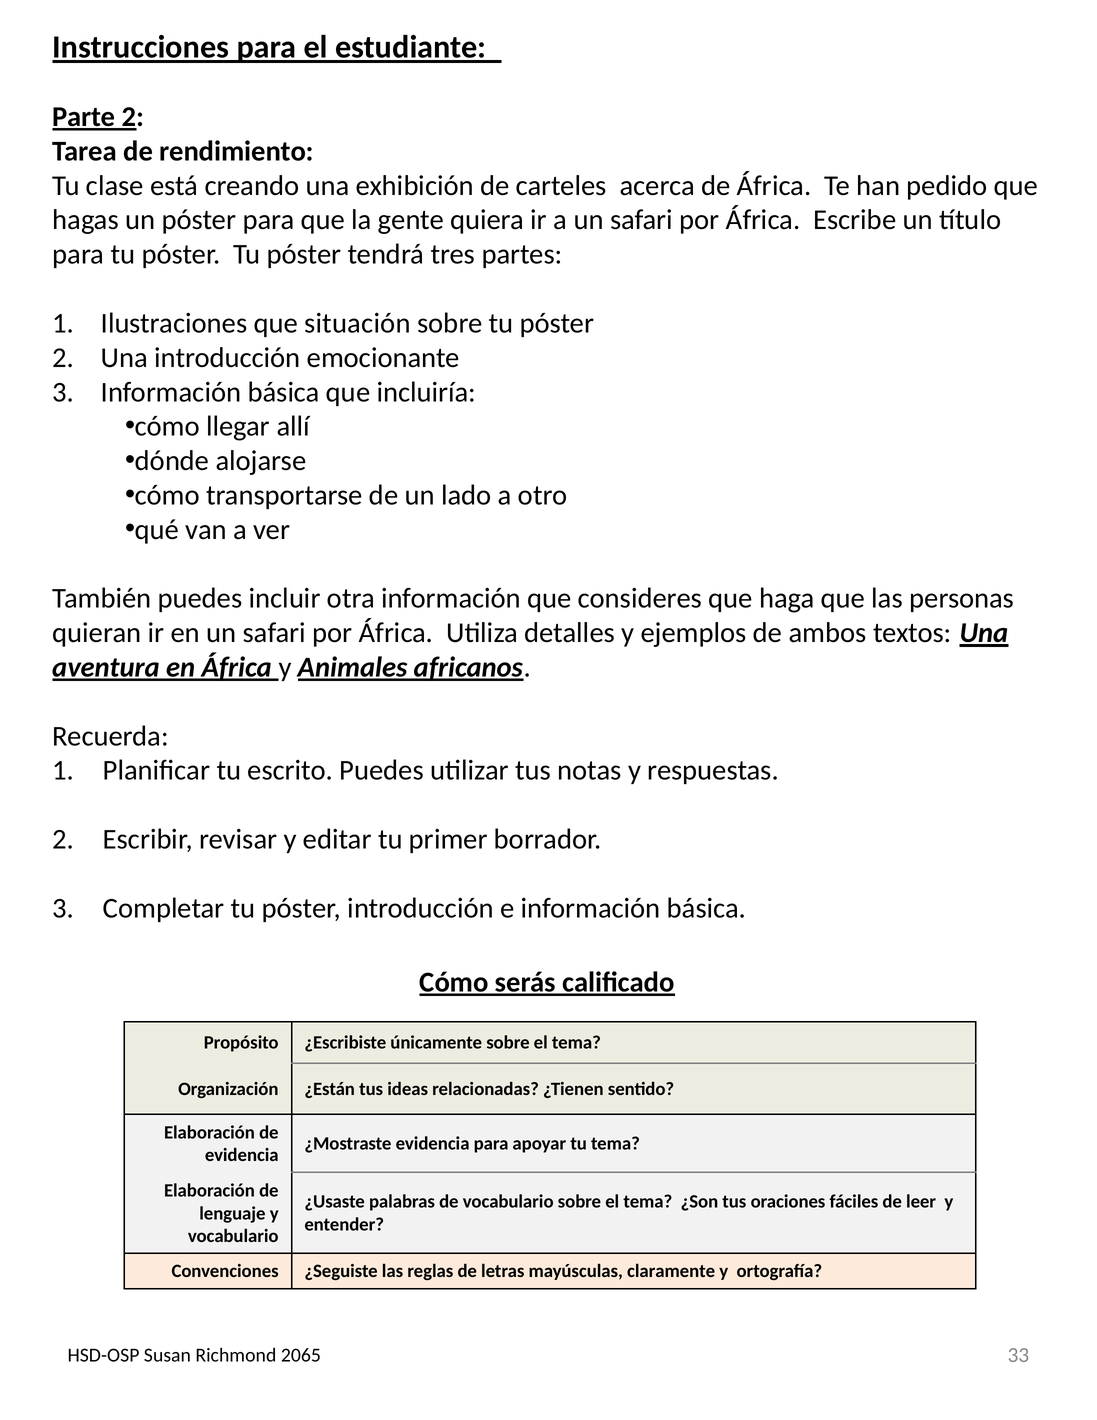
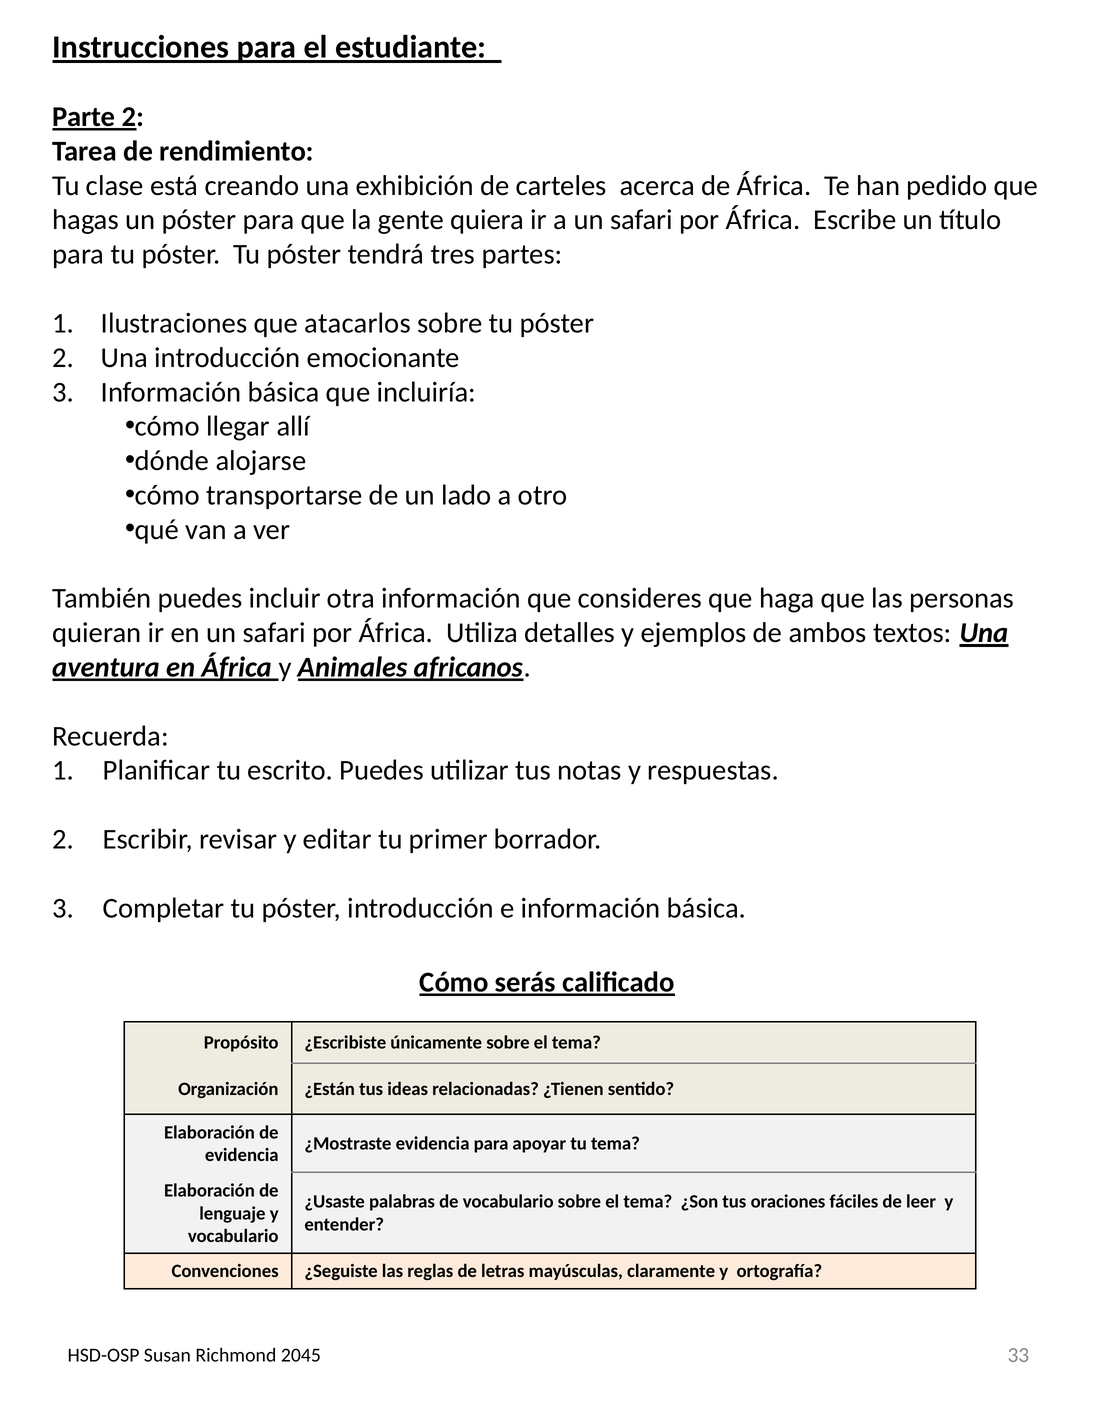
situación: situación -> atacarlos (358, 323)
2065: 2065 -> 2045 (301, 1355)
